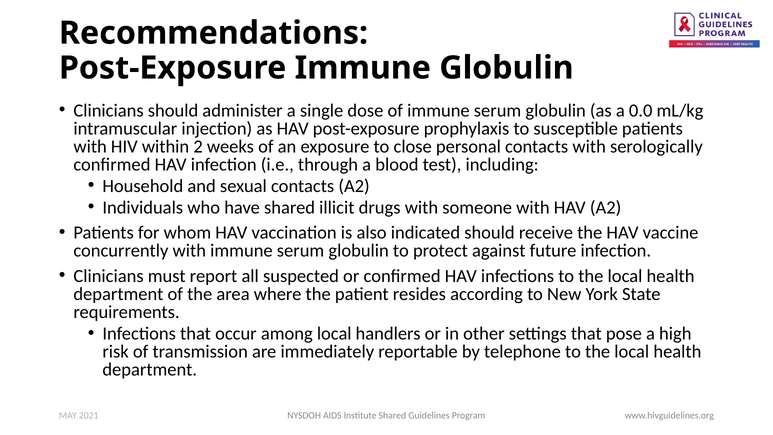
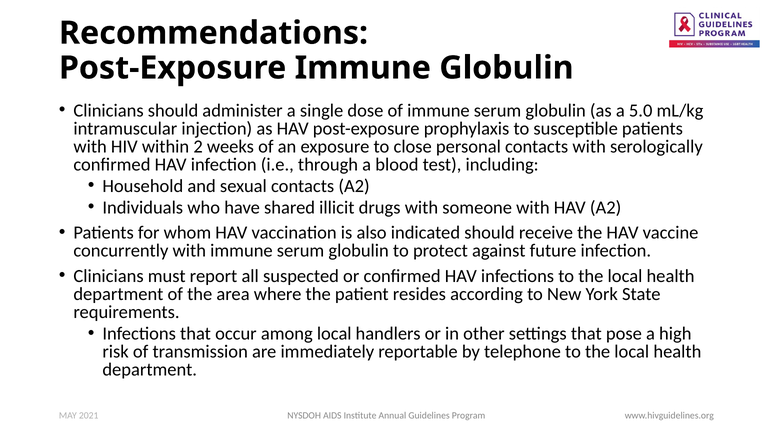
0.0: 0.0 -> 5.0 (641, 110)
Institute Shared: Shared -> Annual (392, 415)
